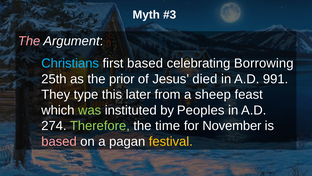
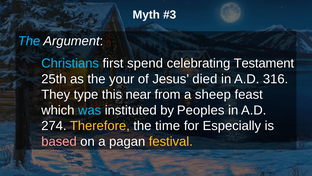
The colour: pink -> light blue (29, 41)
first based: based -> spend (145, 63)
Borrowing: Borrowing -> Testament (264, 63)
prior: prior -> your (122, 79)
991: 991 -> 316 (276, 79)
later: later -> near (138, 94)
was colour: light green -> light blue (90, 110)
Therefore colour: light green -> yellow (100, 126)
November: November -> Especially (232, 126)
